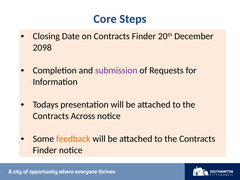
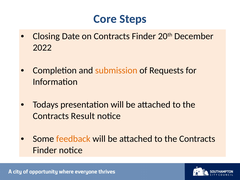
2098: 2098 -> 2022 (42, 48)
submission colour: purple -> orange (116, 70)
Across: Across -> Result (83, 116)
